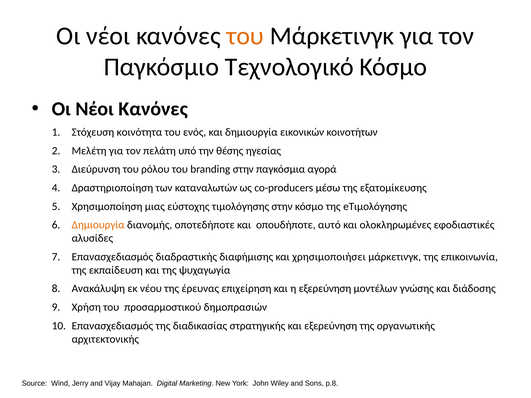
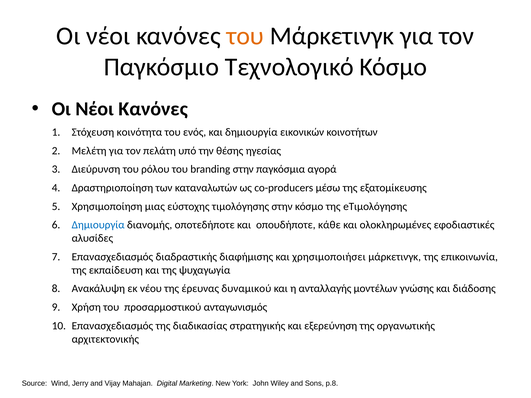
Δημιουργία colour: orange -> blue (98, 225)
αυτό: αυτό -> κάθε (329, 225)
επιχείρηση: επιχείρηση -> δυναμικού (246, 289)
η εξερεύνηση: εξερεύνηση -> ανταλλαγής (325, 289)
δημοπρασιών: δημοπρασιών -> ανταγωνισμός (235, 307)
